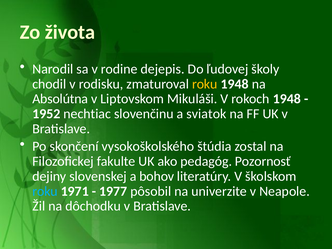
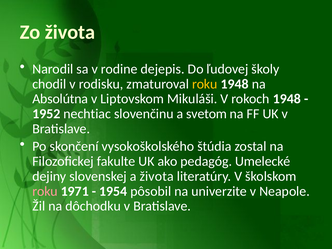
sviatok: sviatok -> svetom (207, 114)
Pozornosť: Pozornosť -> Umelecké (263, 161)
a bohov: bohov -> života (157, 176)
roku colour: light blue -> pink (45, 191)
1977: 1977 -> 1954 (113, 191)
